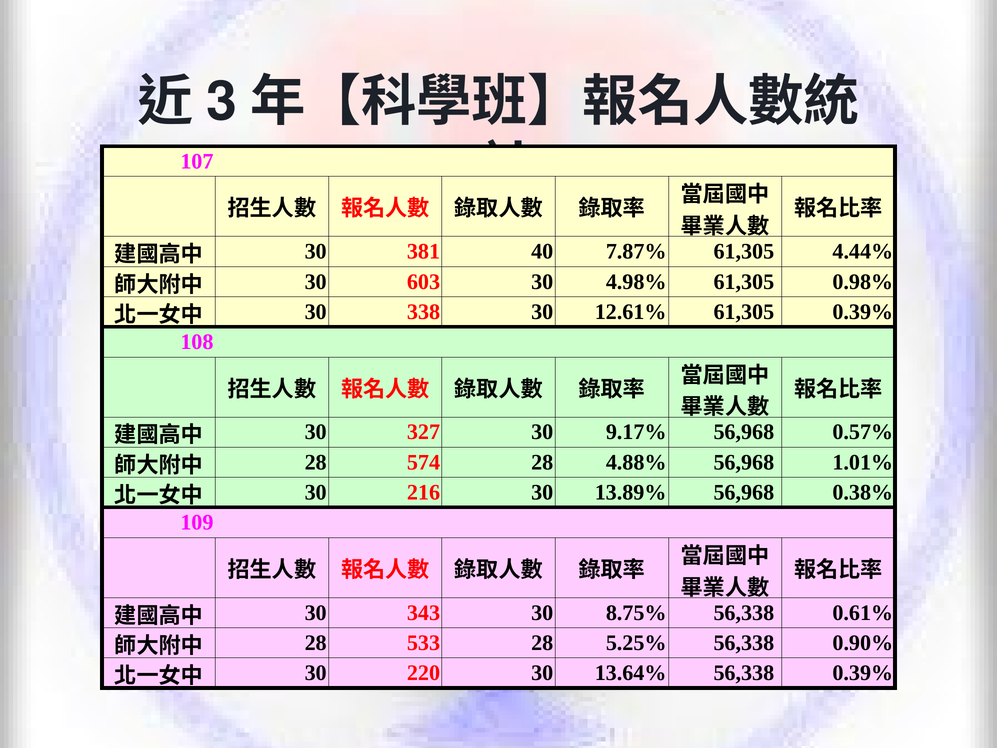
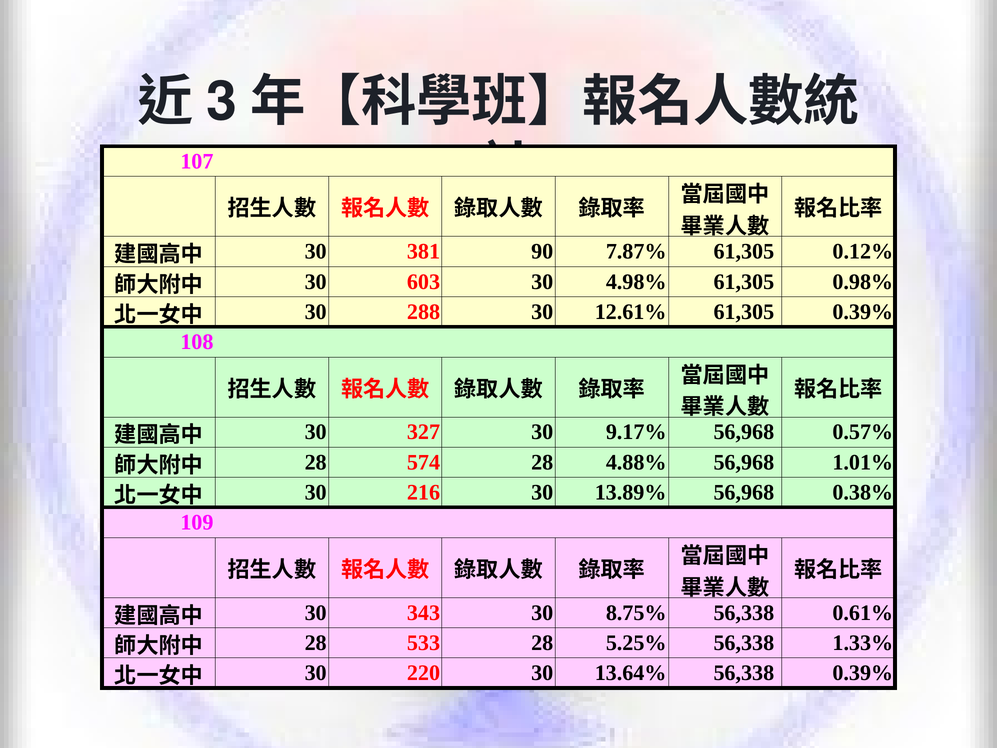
40: 40 -> 90 (542, 251)
4.44%: 4.44% -> 0.12% (863, 251)
338: 338 -> 288 (424, 312)
0.90%: 0.90% -> 1.33% (863, 643)
